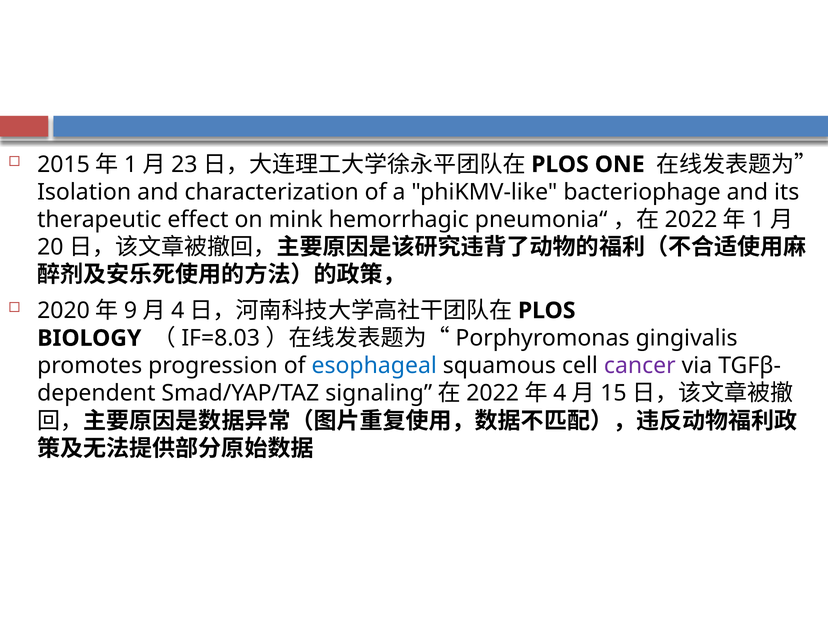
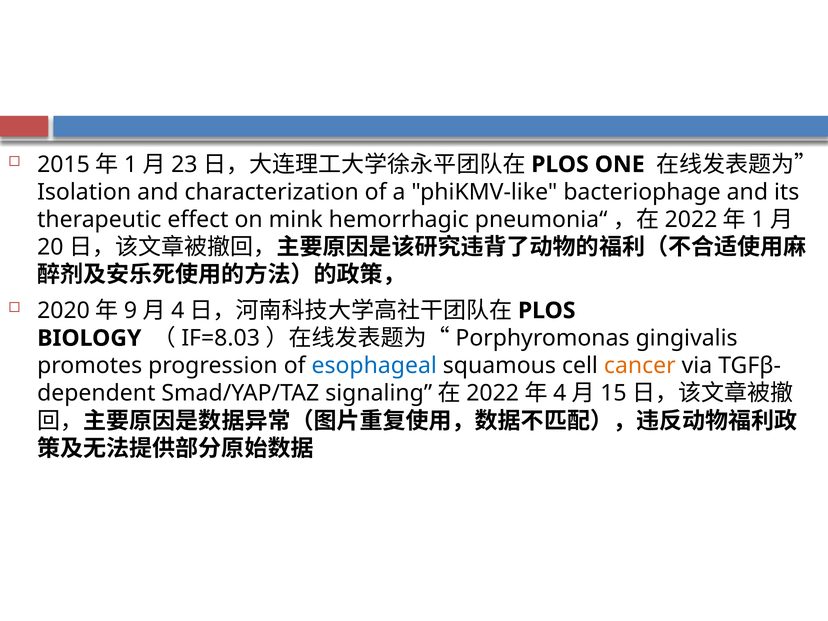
cancer colour: purple -> orange (640, 366)
